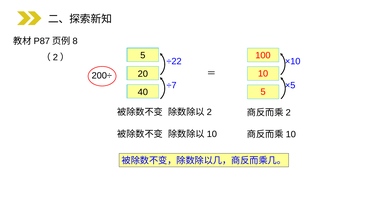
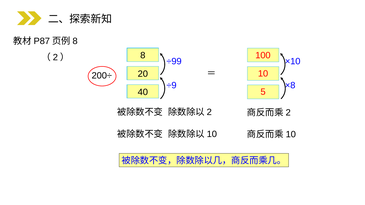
（2） 5: 5 -> 8 (143, 56)
÷22: ÷22 -> ÷99 (174, 62)
÷7: ÷7 -> ÷9 (171, 86)
×5: ×5 -> ×8 (290, 86)
